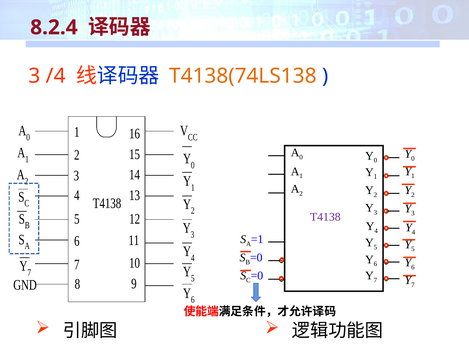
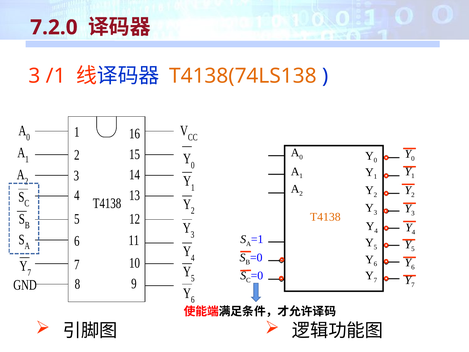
8.2.4: 8.2.4 -> 7.2.0 (54, 27)
/4: /4 -> /1 (56, 76)
T4138 colour: purple -> orange (325, 217)
